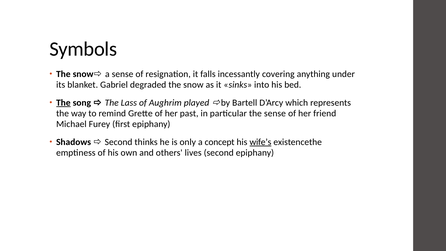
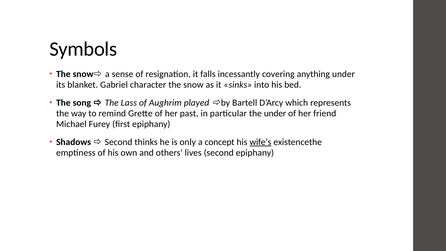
degraded: degraded -> character (148, 85)
The underline: present -> none (63, 103)
the sense: sense -> under (275, 113)
